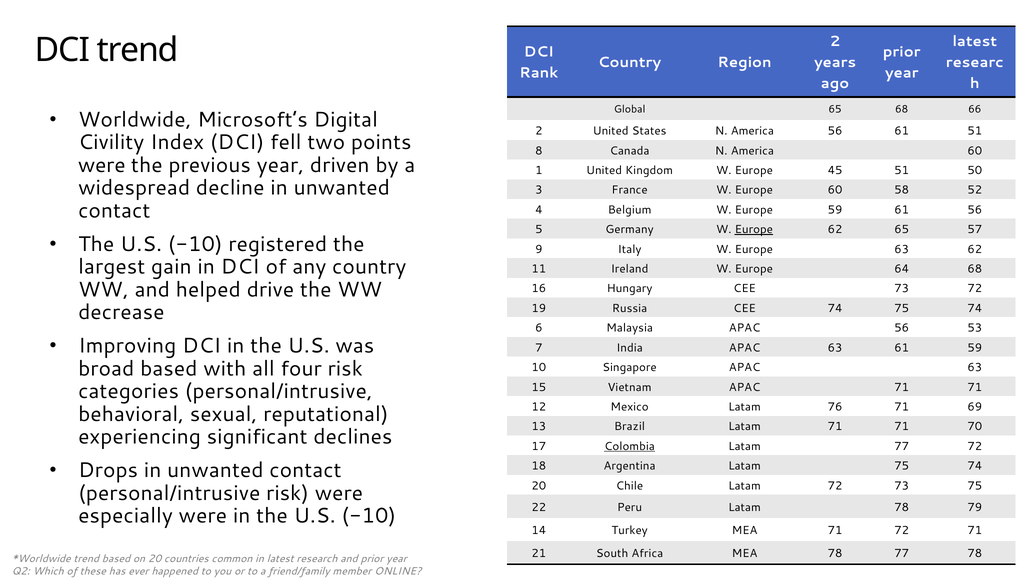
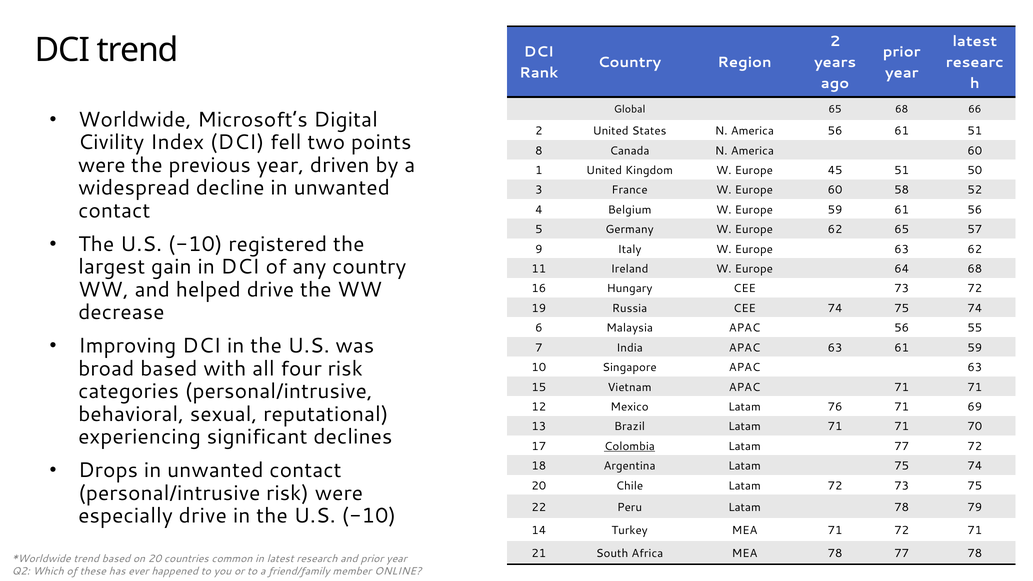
Europe underline: present -> none (754, 230)
53: 53 -> 55 (975, 328)
especially were: were -> drive (203, 516)
